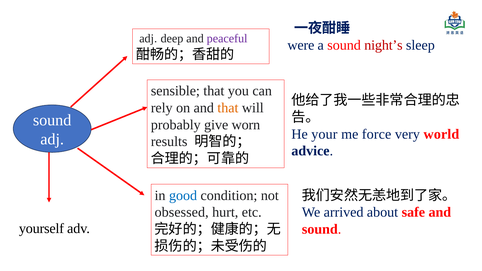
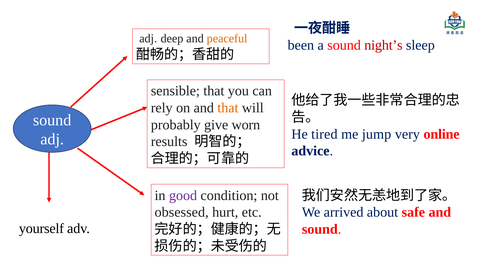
peaceful colour: purple -> orange (227, 39)
were: were -> been (301, 45)
your: your -> tired (324, 134)
force: force -> jump (377, 134)
world: world -> online (442, 134)
good colour: blue -> purple (183, 196)
